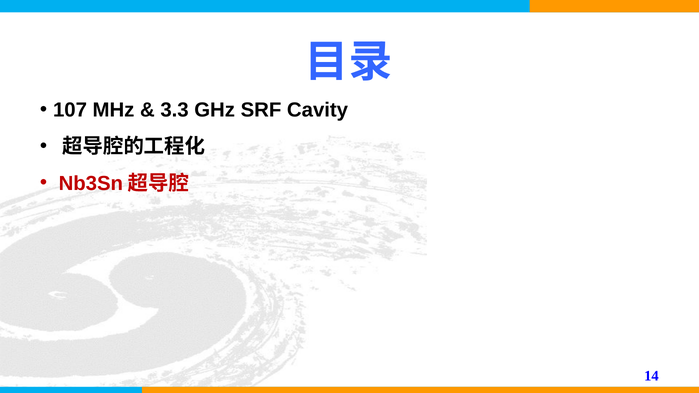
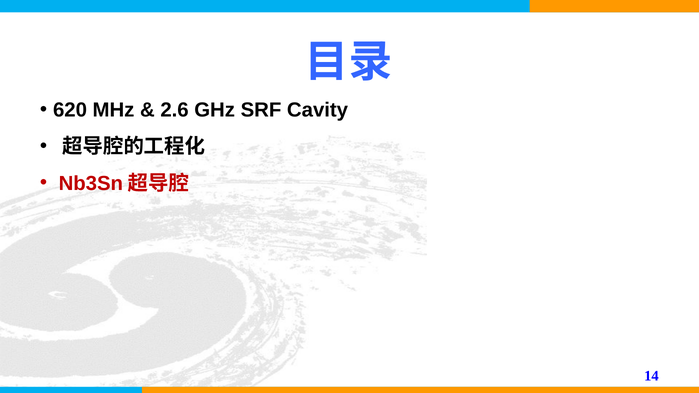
107: 107 -> 620 (70, 110)
3.3: 3.3 -> 2.6 (175, 110)
